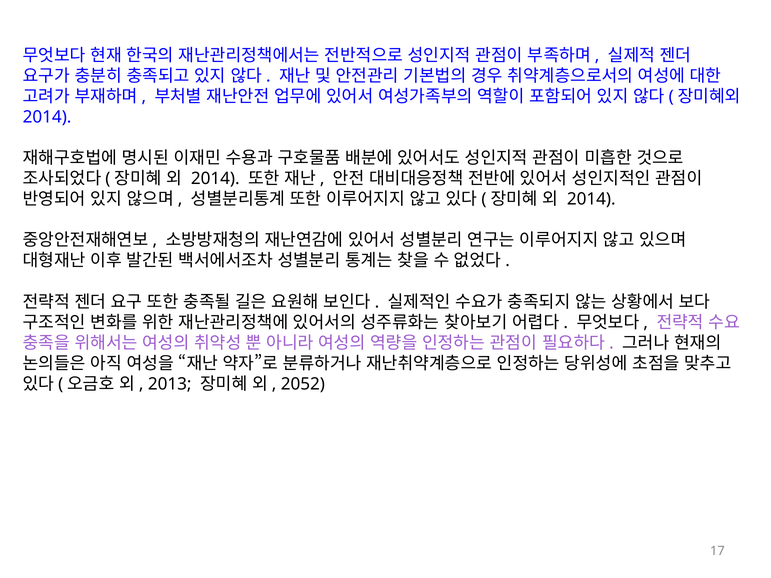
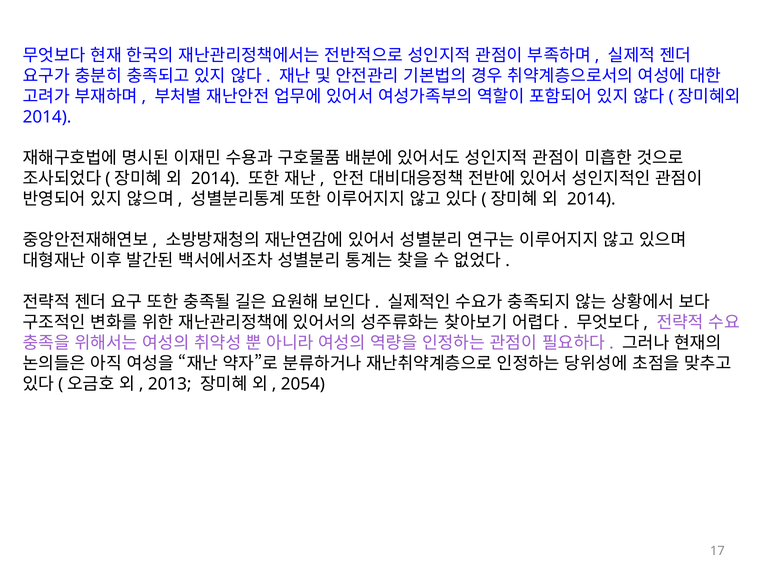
2052: 2052 -> 2054 (303, 384)
